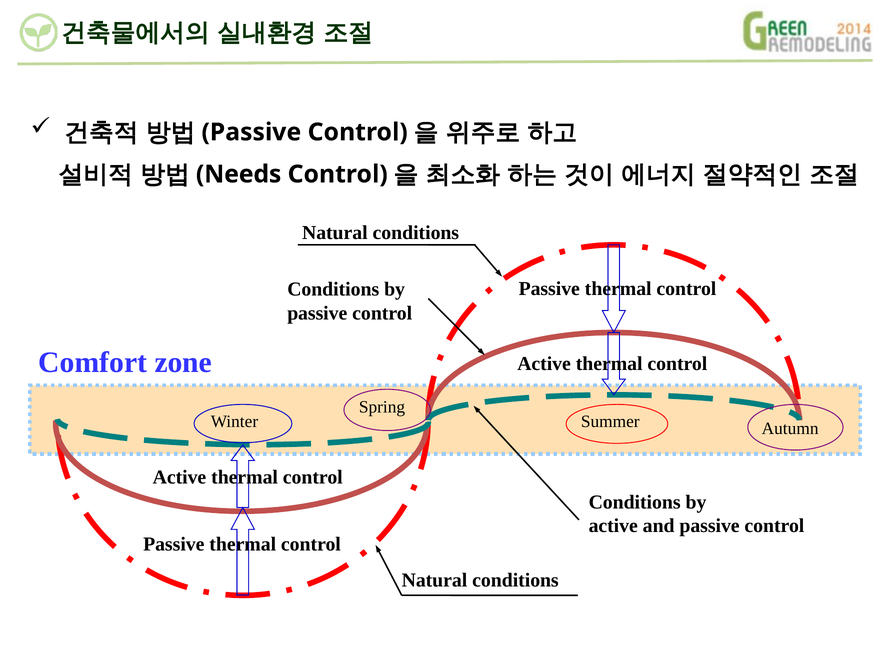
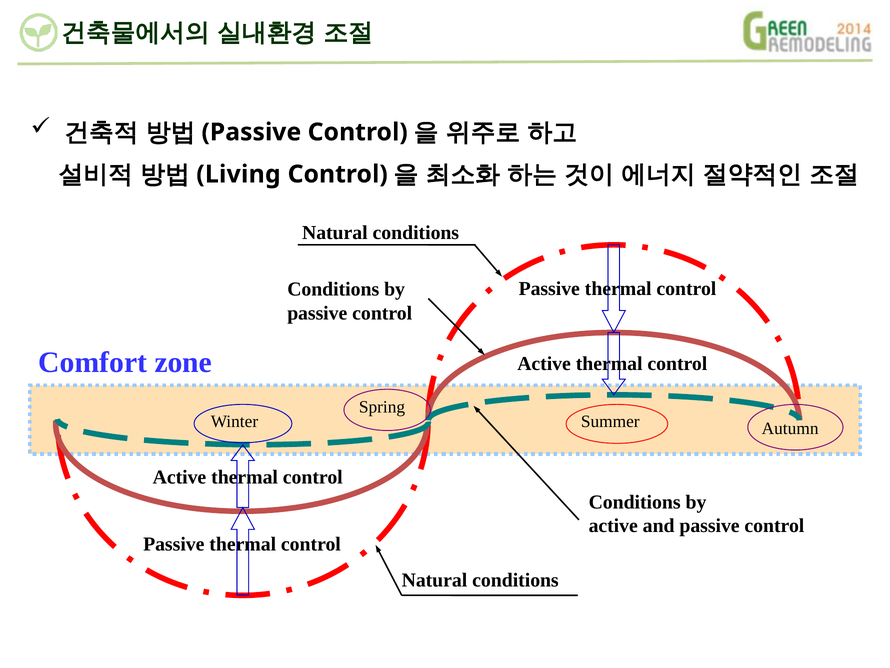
Needs: Needs -> Living (238, 174)
